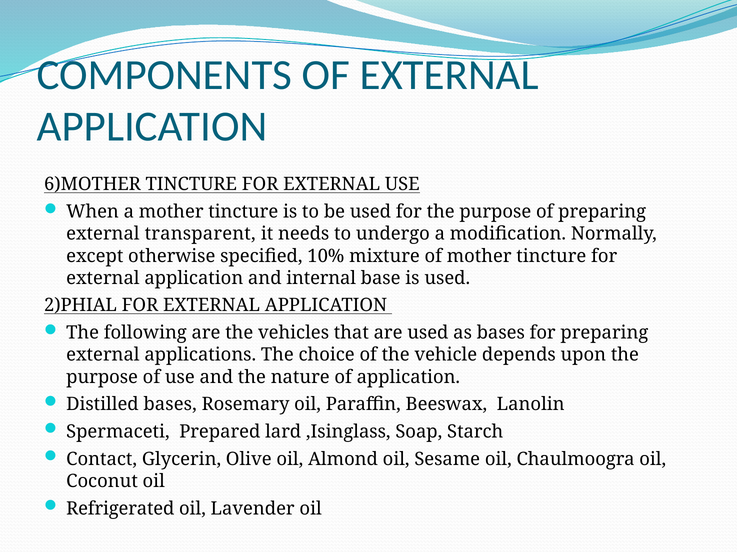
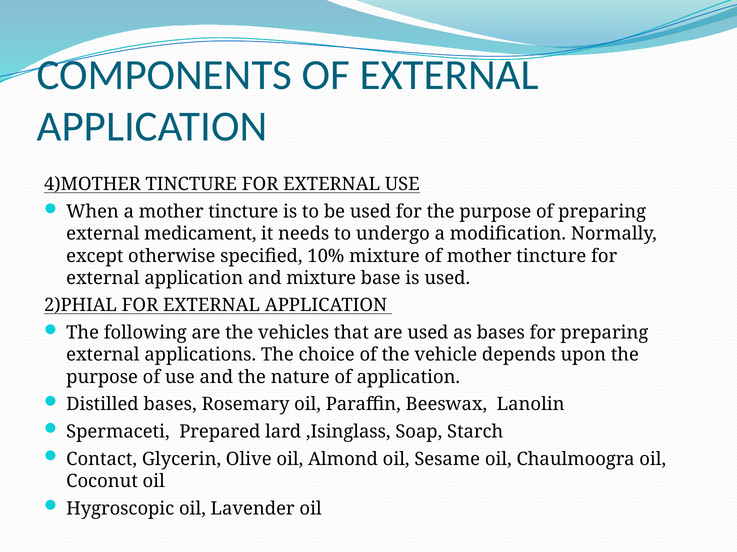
6)MOTHER: 6)MOTHER -> 4)MOTHER (92, 185)
transparent: transparent -> medicament (200, 234)
and internal: internal -> mixture (321, 278)
Refrigerated: Refrigerated -> Hygroscopic (120, 509)
